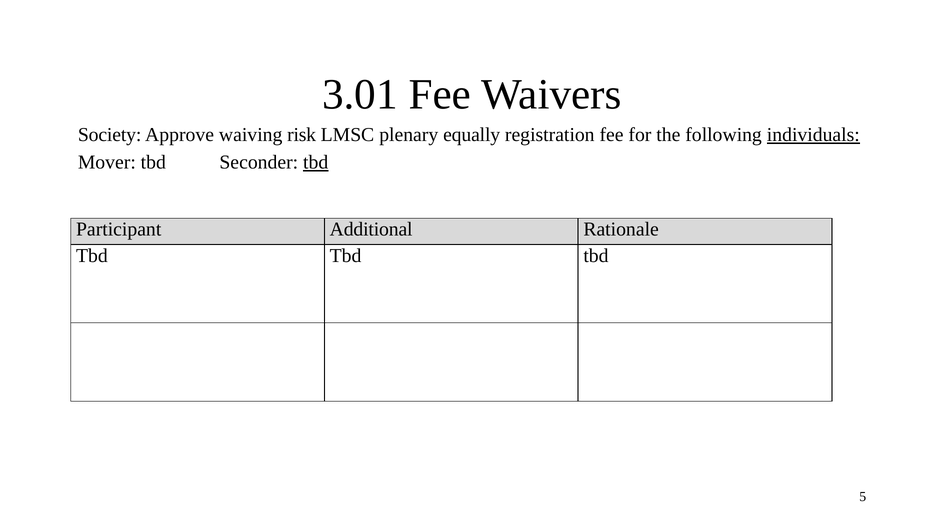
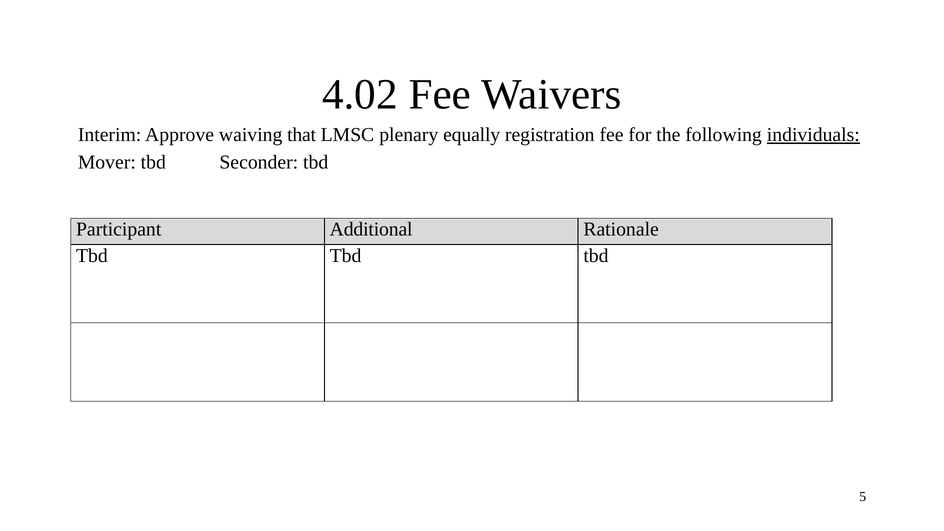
3.01: 3.01 -> 4.02 (360, 94)
Society: Society -> Interim (110, 135)
risk: risk -> that (302, 135)
tbd underline: present -> none (316, 162)
